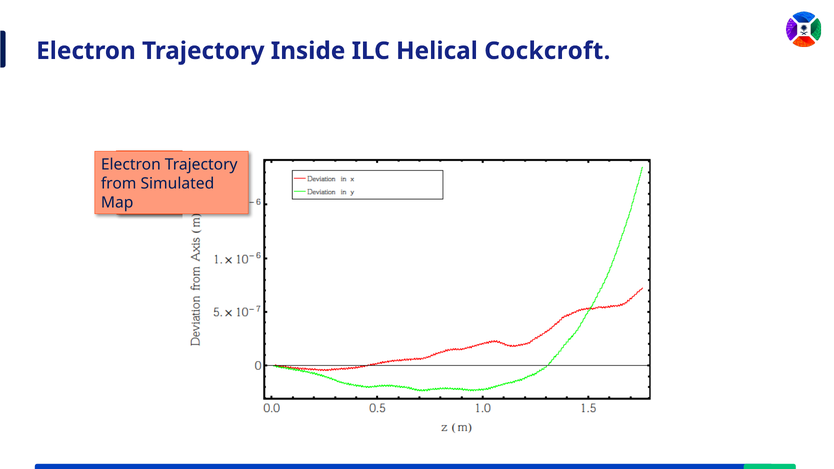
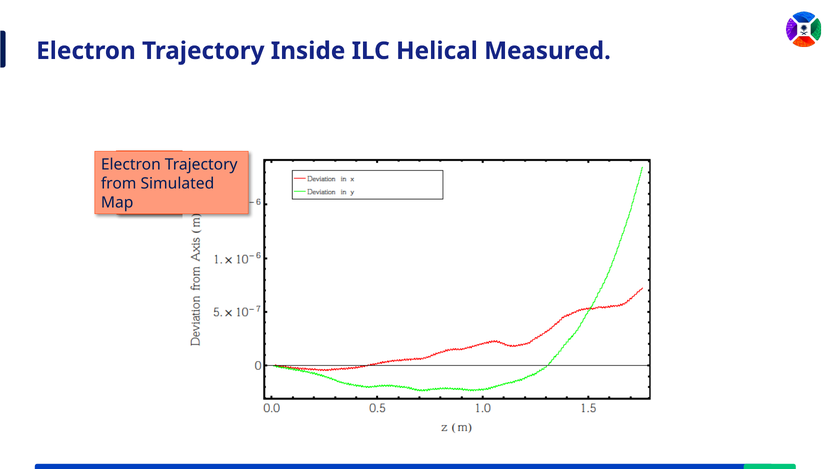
Helical Cockcroft: Cockcroft -> Measured (548, 51)
